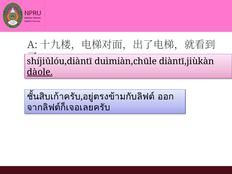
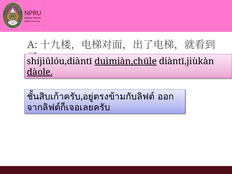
duìmiàn,chūle underline: none -> present (126, 61)
